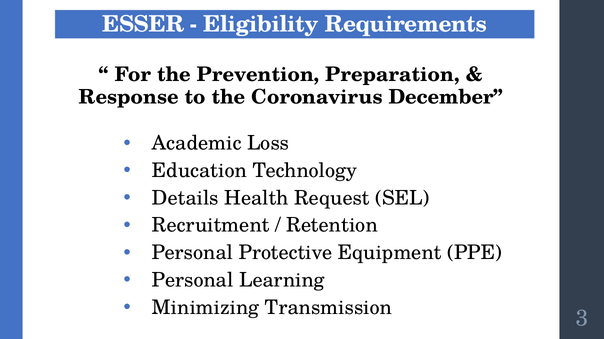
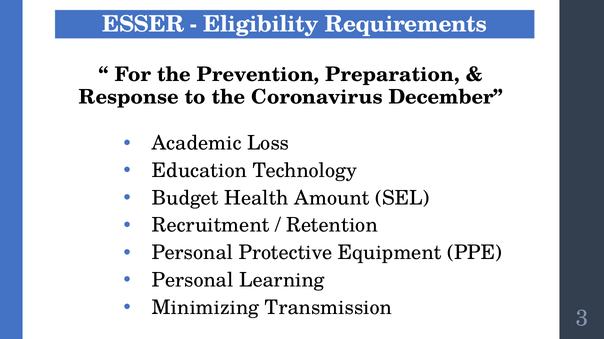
Details: Details -> Budget (185, 198)
Request: Request -> Amount (332, 198)
